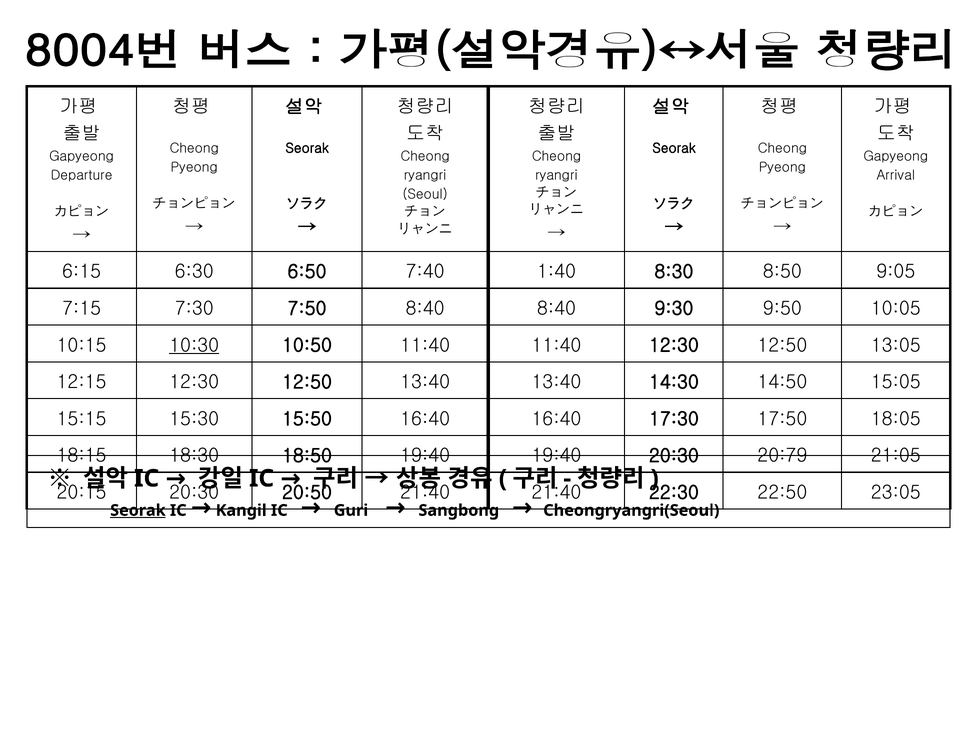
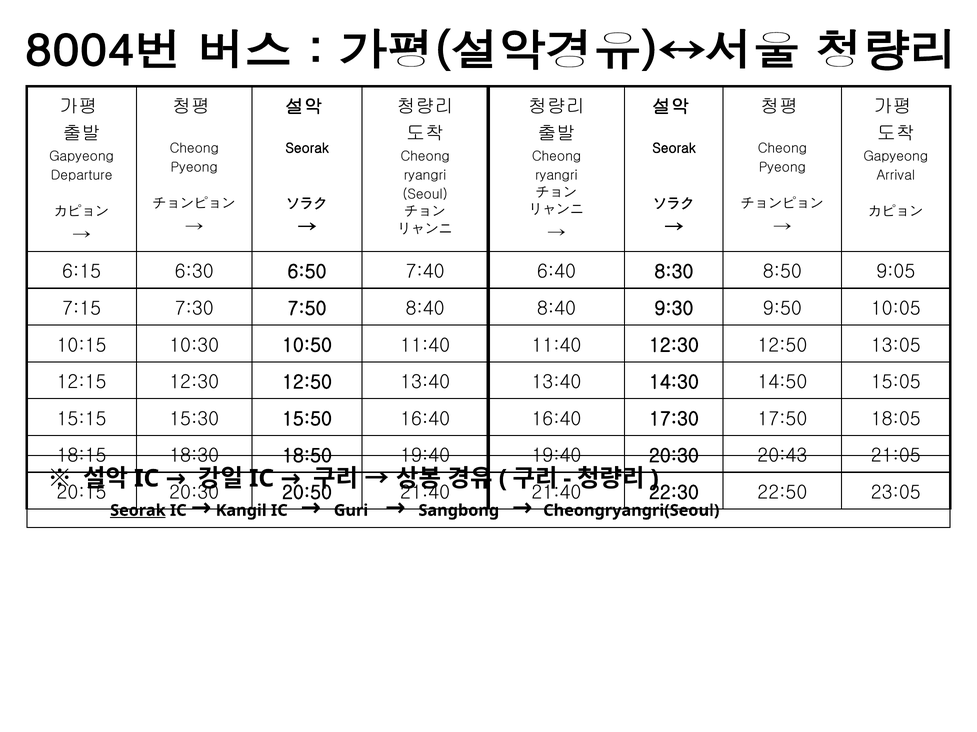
1:40: 1:40 -> 6:40 (556, 272)
10:30 underline: present -> none (194, 346)
20:79: 20:79 -> 20:43 (782, 456)
